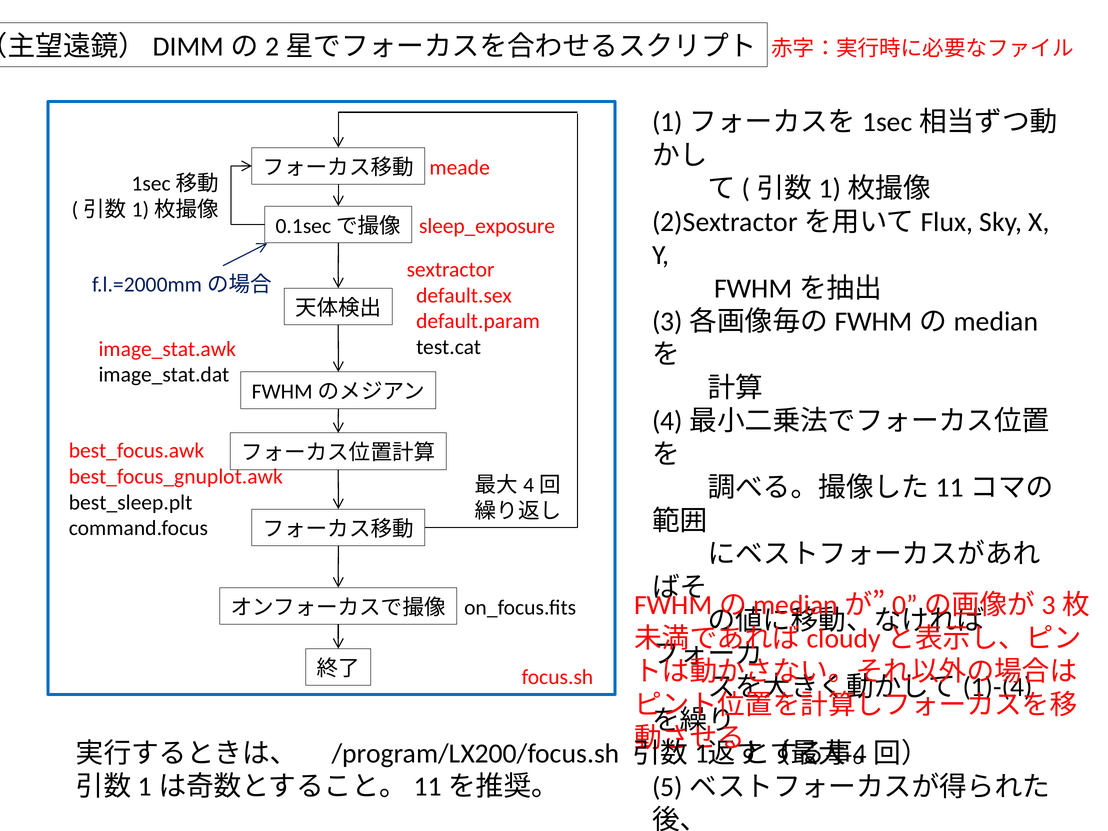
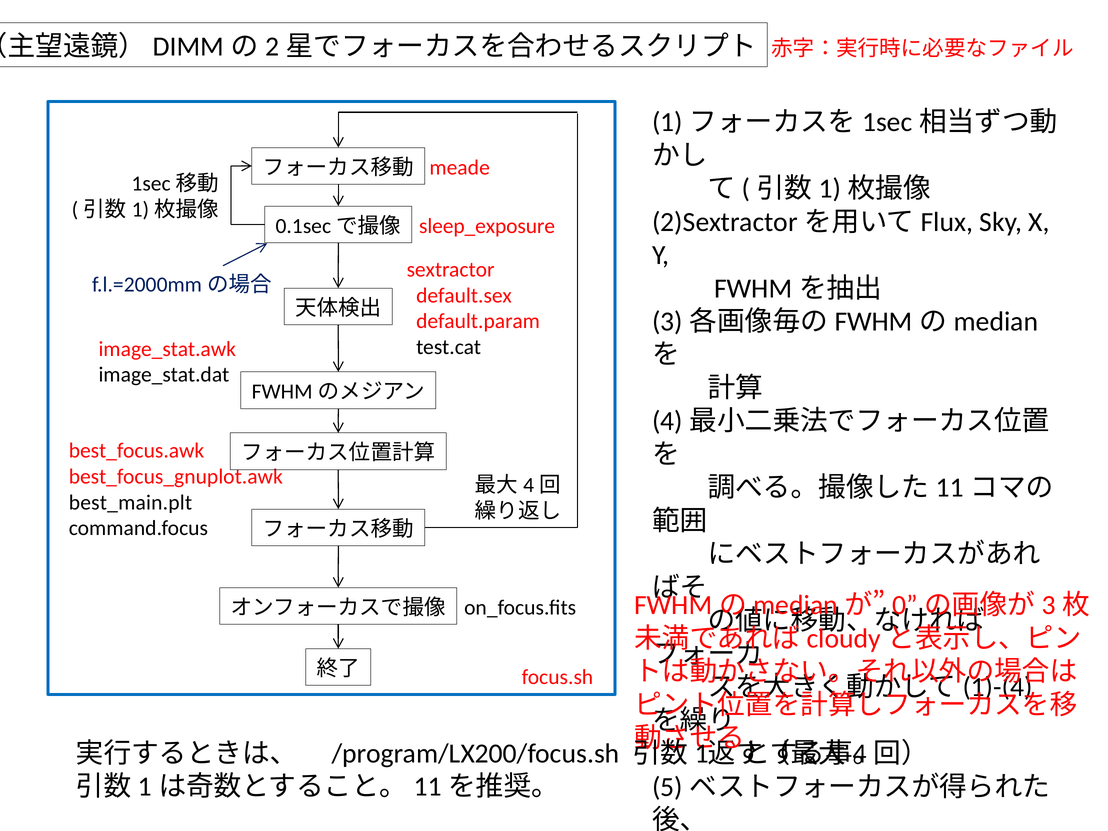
best_sleep.plt: best_sleep.plt -> best_main.plt (130, 502)
